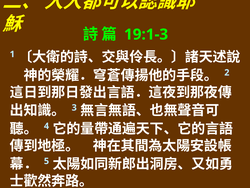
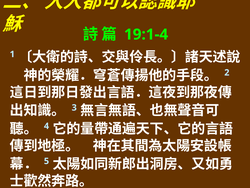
19:1-3: 19:1-3 -> 19:1-4 (146, 34)
